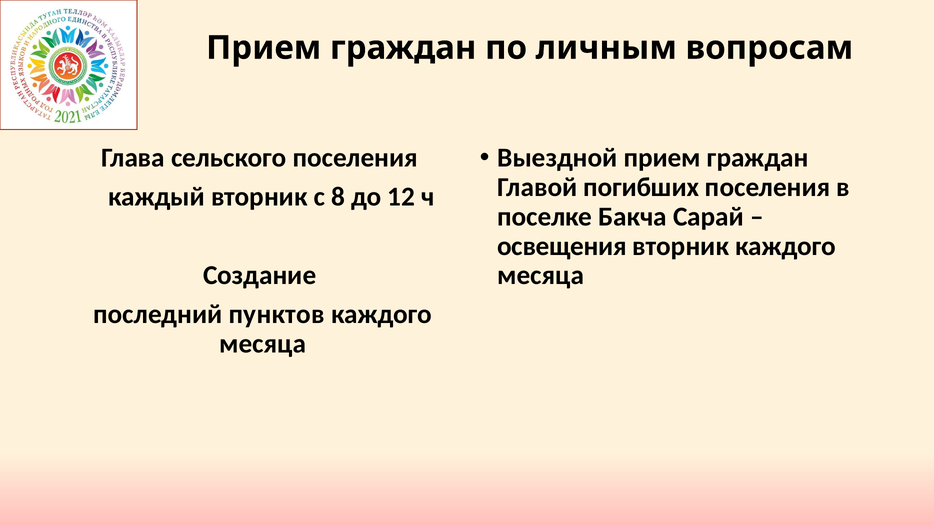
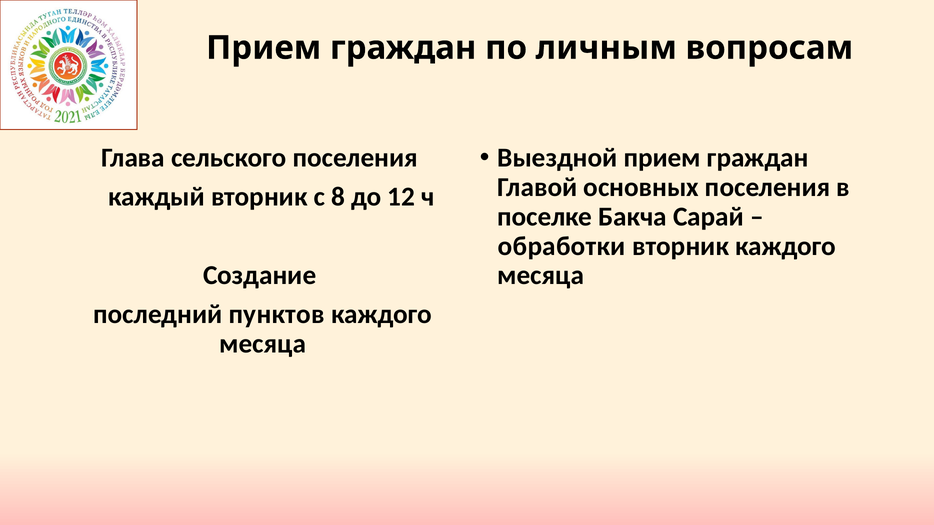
погибших: погибших -> основных (641, 187)
освещения: освещения -> обработки (562, 246)
